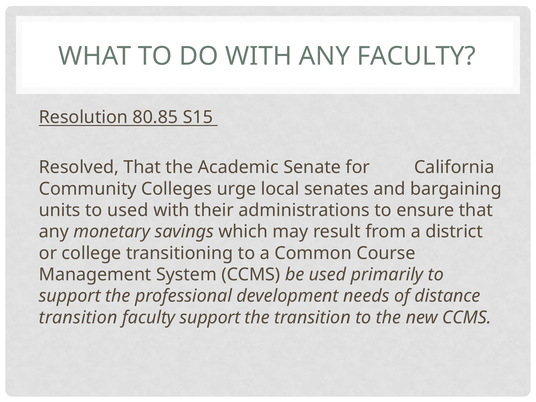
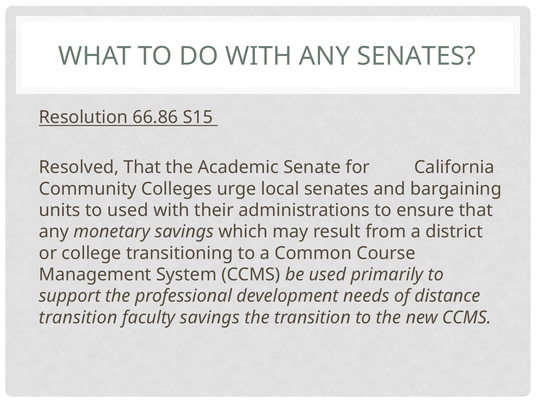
ANY FACULTY: FACULTY -> SENATES (416, 56)
80.85: 80.85 -> 66.86 (155, 117)
faculty support: support -> savings (210, 317)
